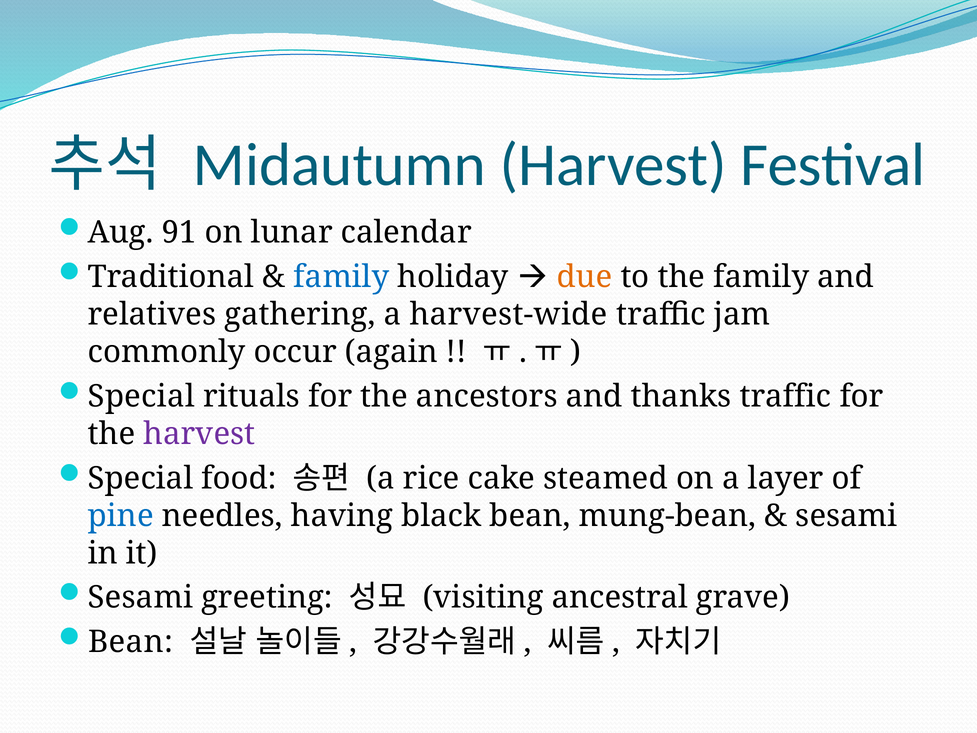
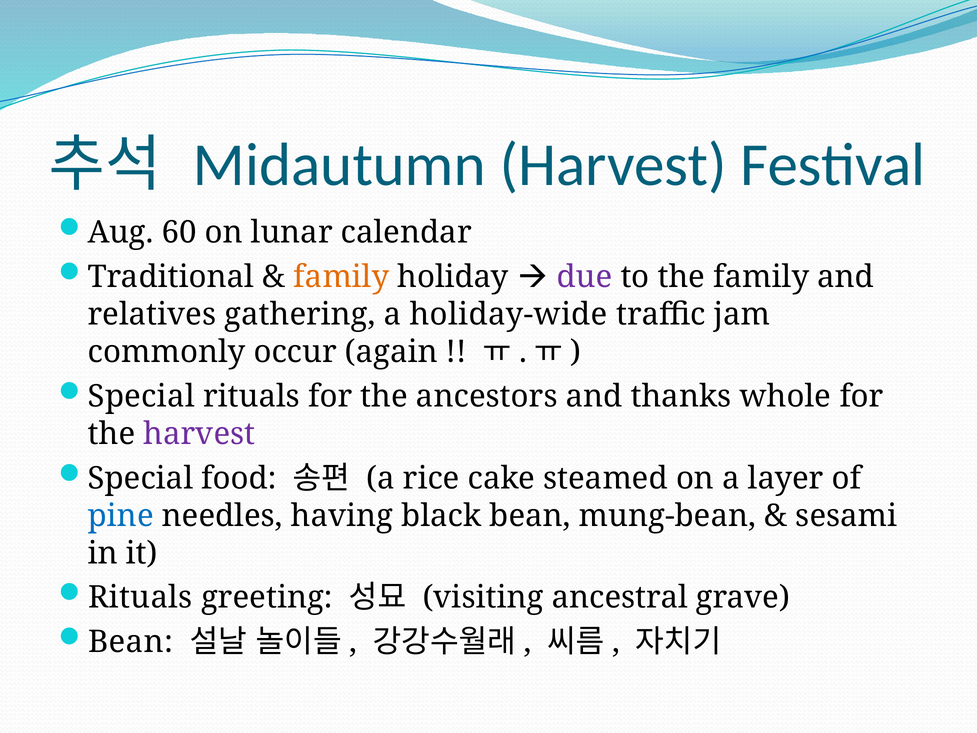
91: 91 -> 60 (179, 232)
family colour: blue -> orange (341, 277)
due colour: orange -> purple (585, 277)
harvest-wide: harvest-wide -> holiday-wide (509, 314)
thanks traffic: traffic -> whole (785, 396)
Sesami: Sesami -> Rituals (140, 597)
